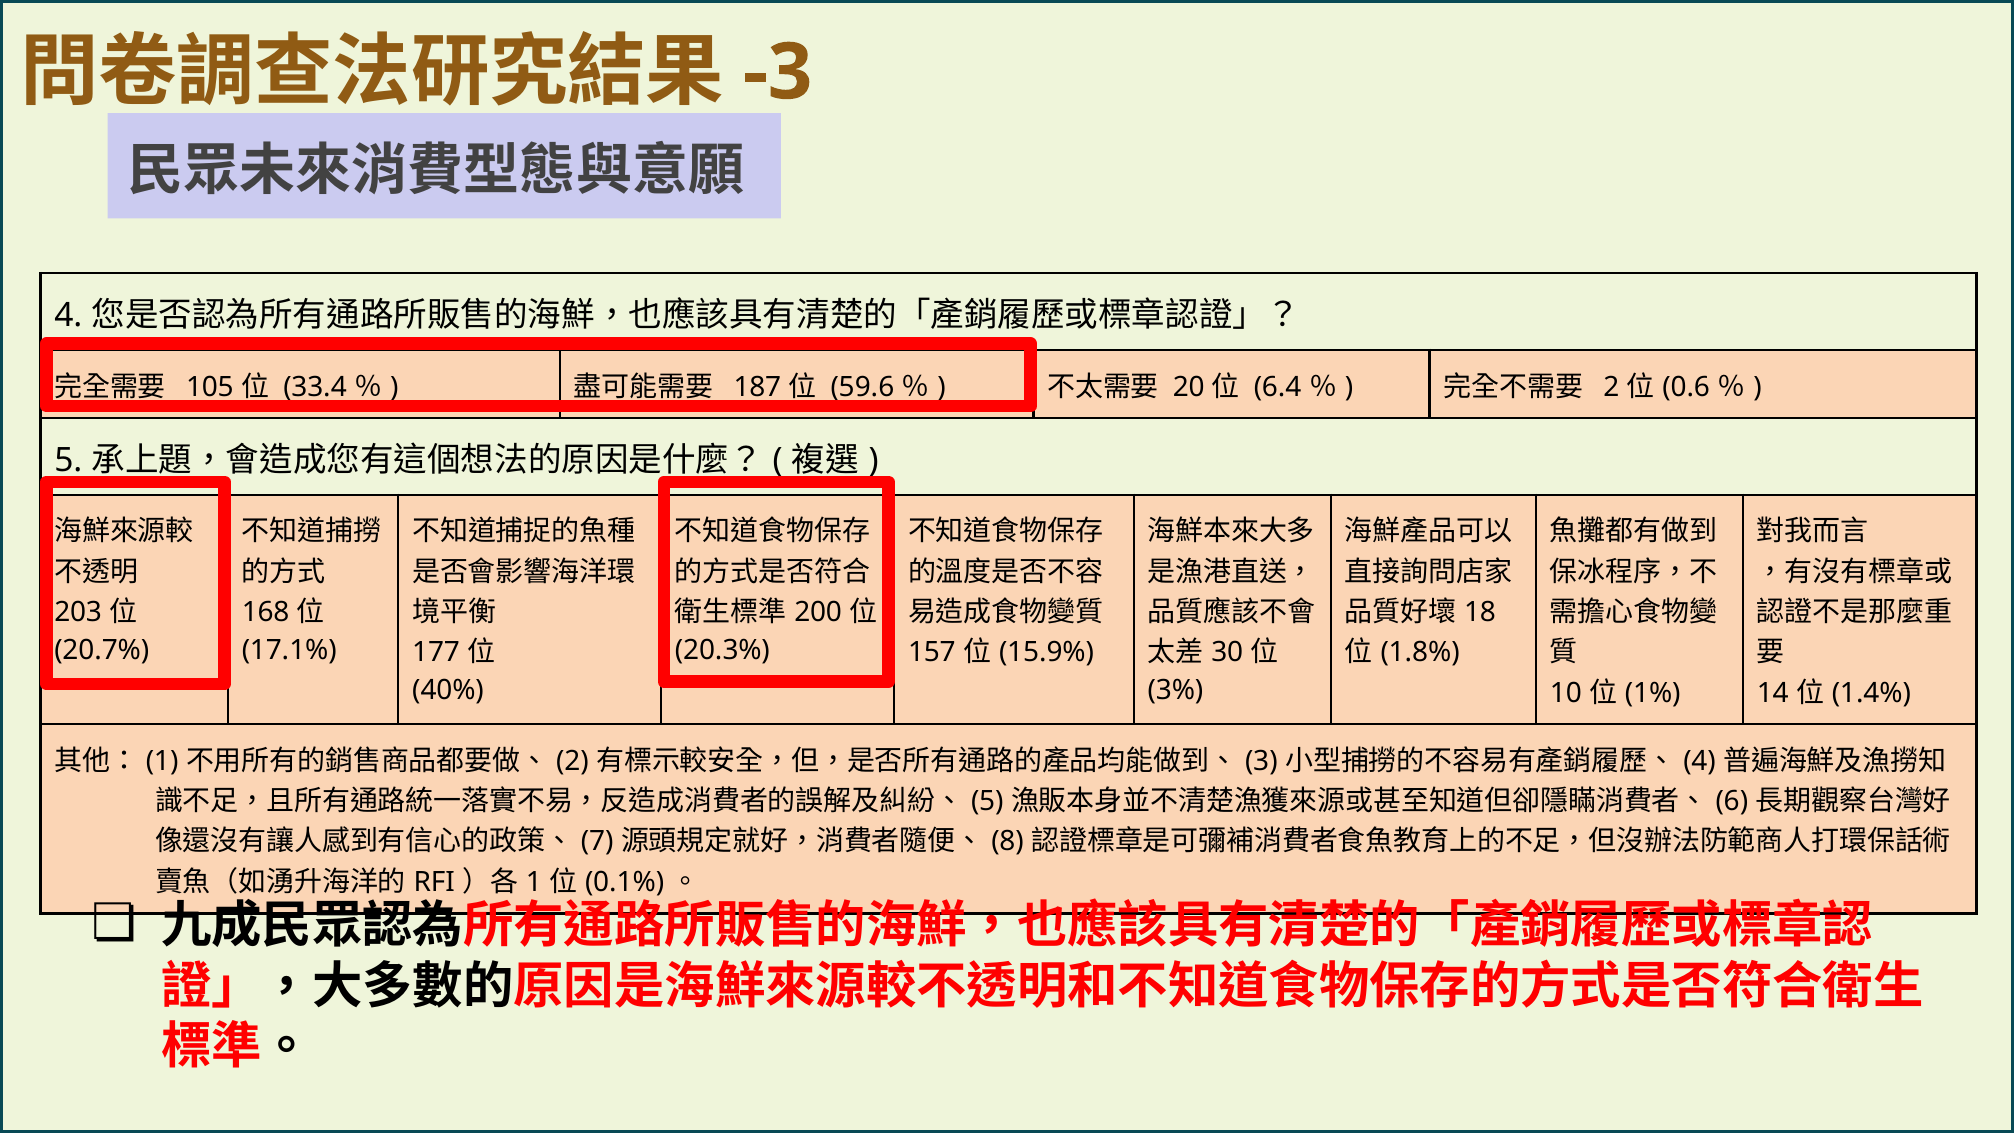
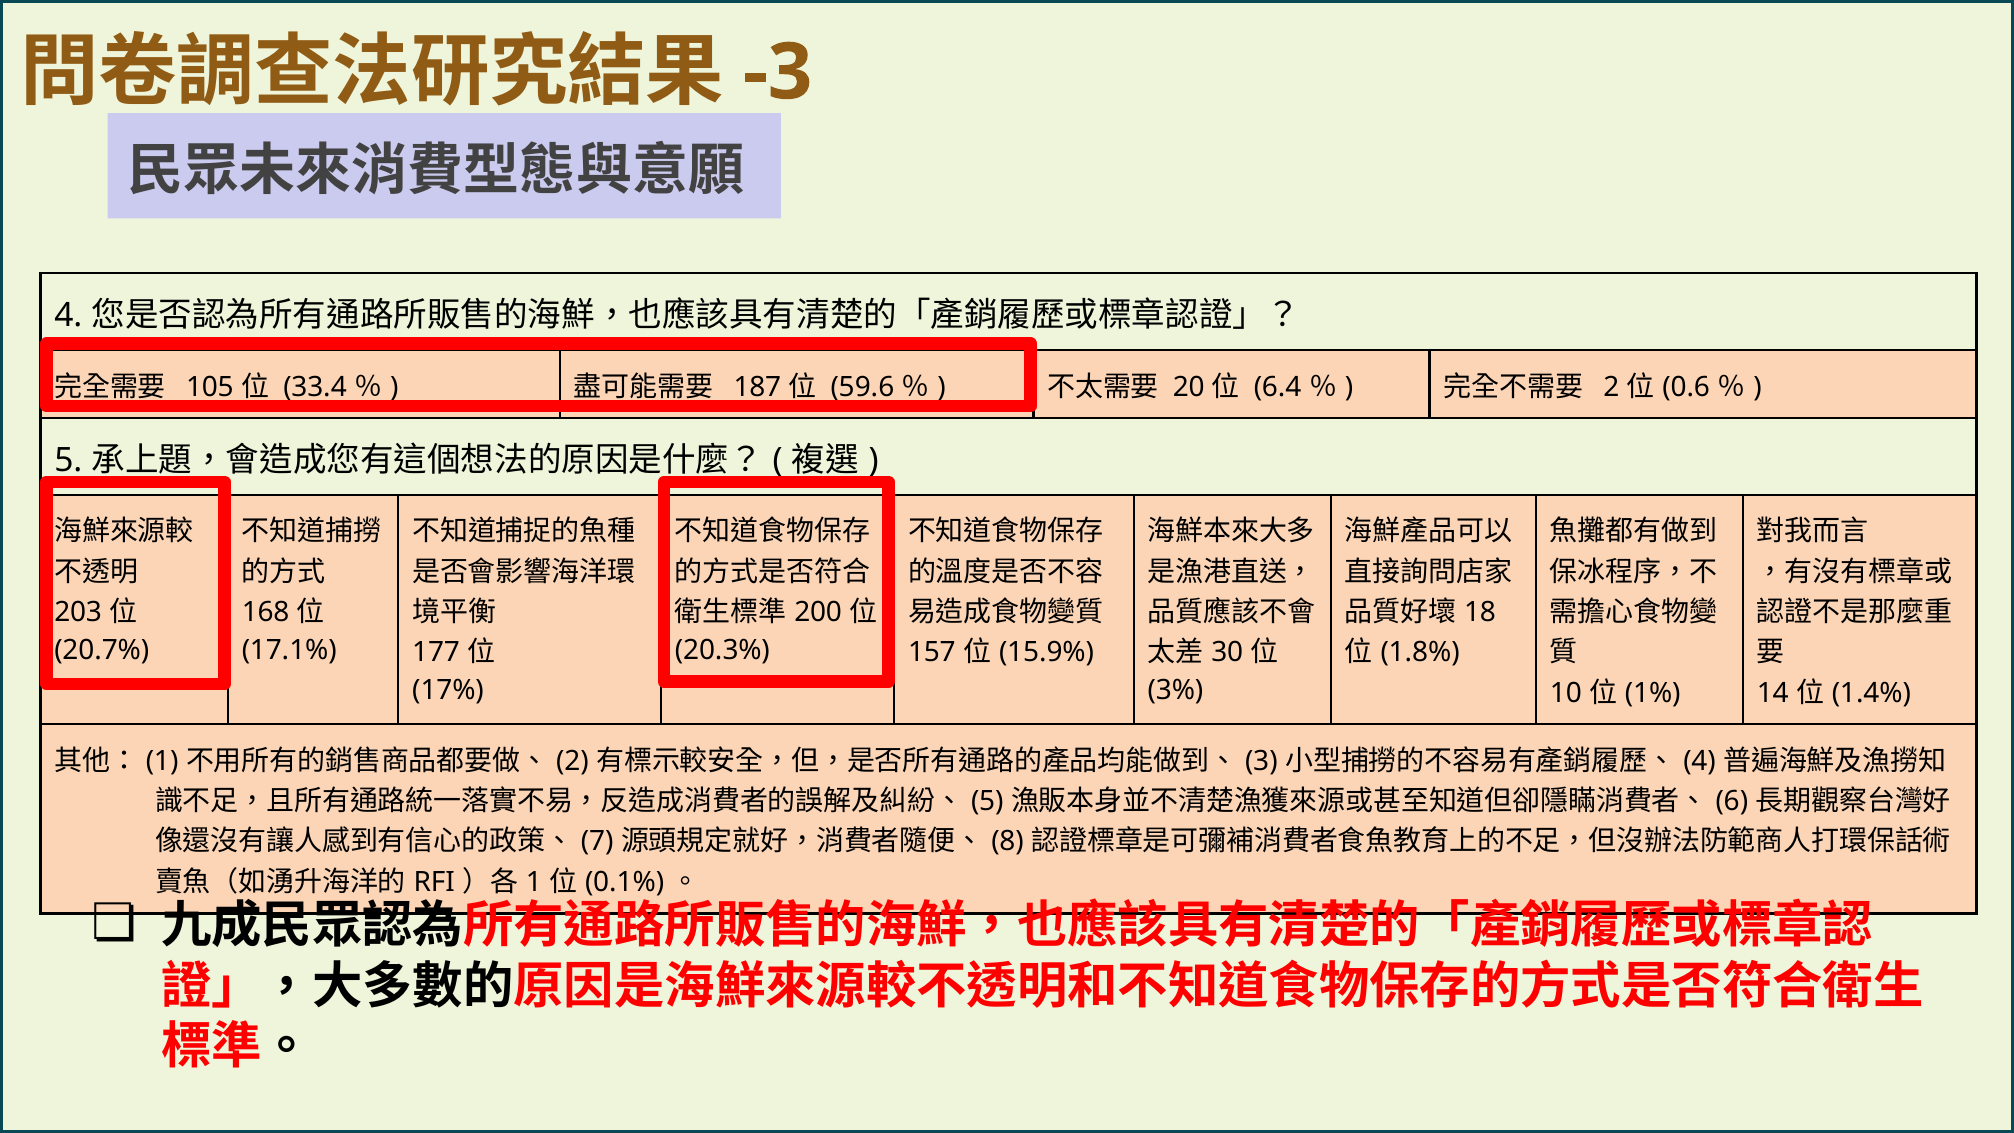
40%: 40% -> 17% (448, 691)
